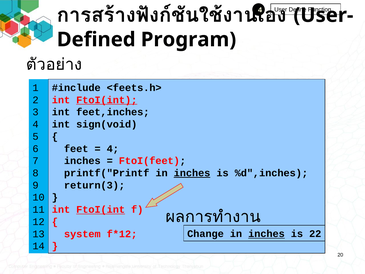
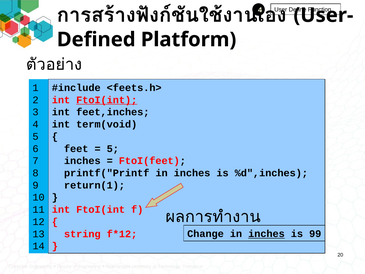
Program: Program -> Platform (189, 40)
sign(void: sign(void -> term(void (107, 124)
4: 4 -> 5 (113, 149)
inches underline: present -> none (192, 173)
return(3: return(3 -> return(1 (94, 185)
FtoI(int underline: present -> none (101, 209)
22: 22 -> 99 (315, 234)
system: system -> string (82, 234)
